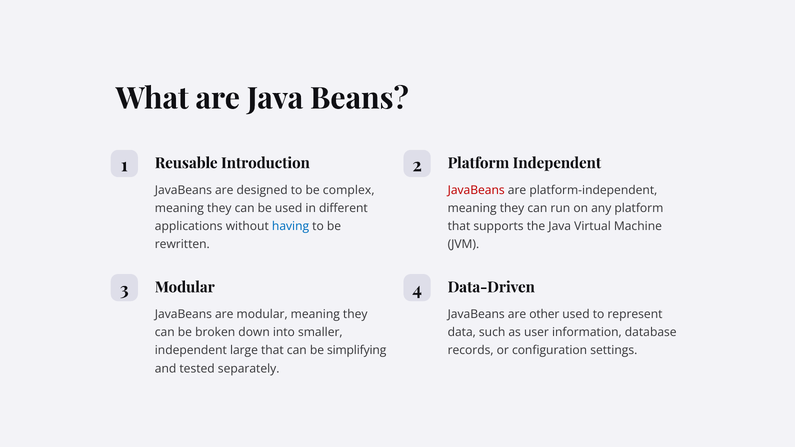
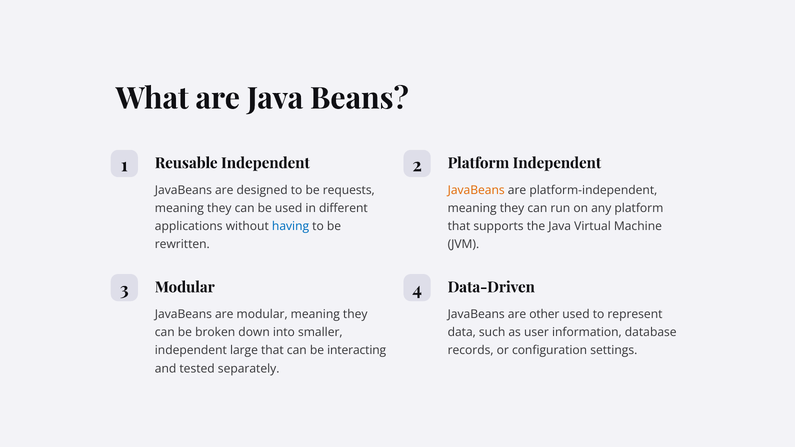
Reusable Introduction: Introduction -> Independent (265, 163)
complex: complex -> requests (349, 190)
JavaBeans colour: red -> orange (476, 190)
simplifying: simplifying -> interacting (357, 351)
